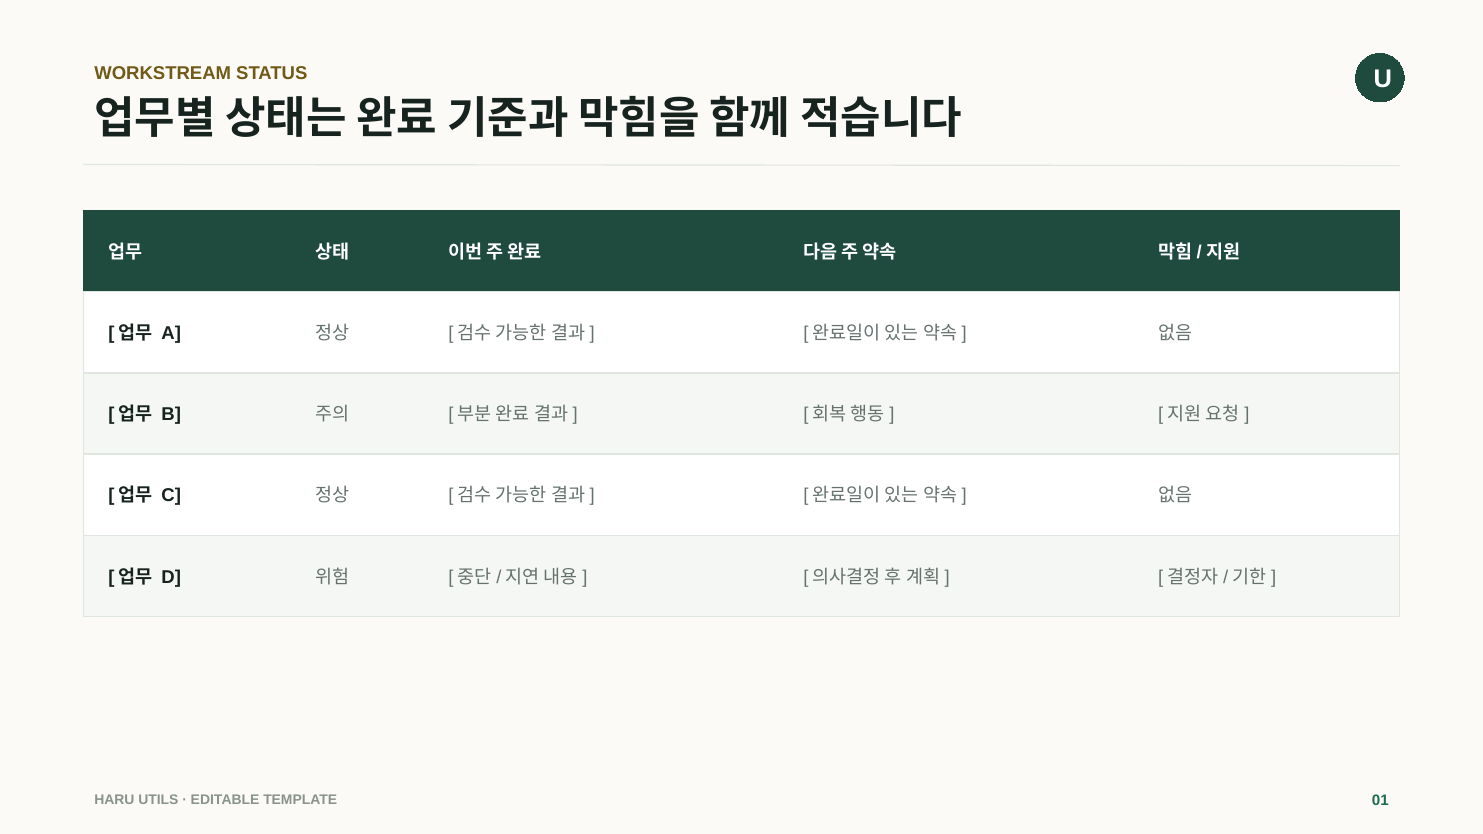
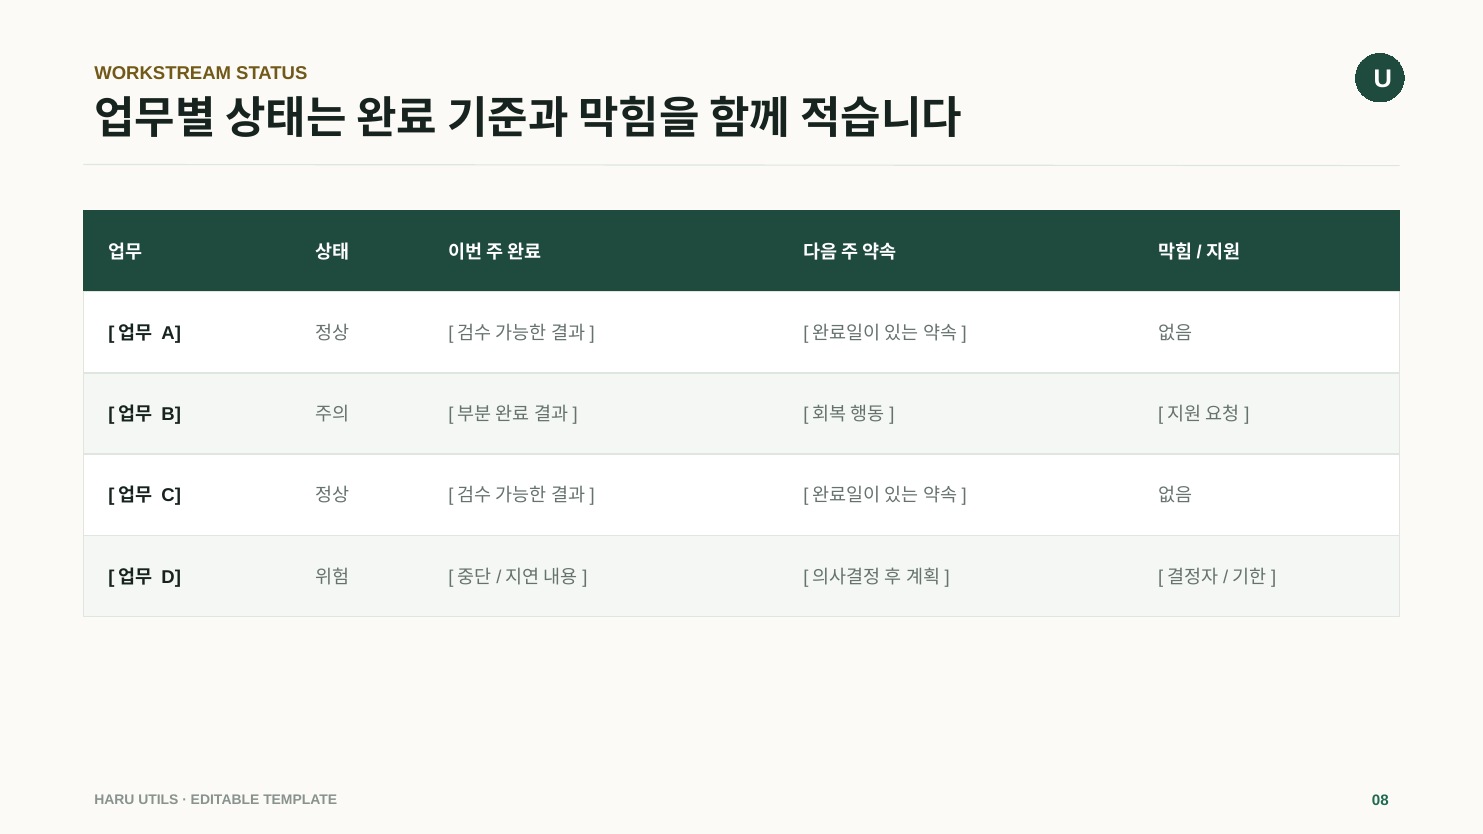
01: 01 -> 08 (1380, 800)
